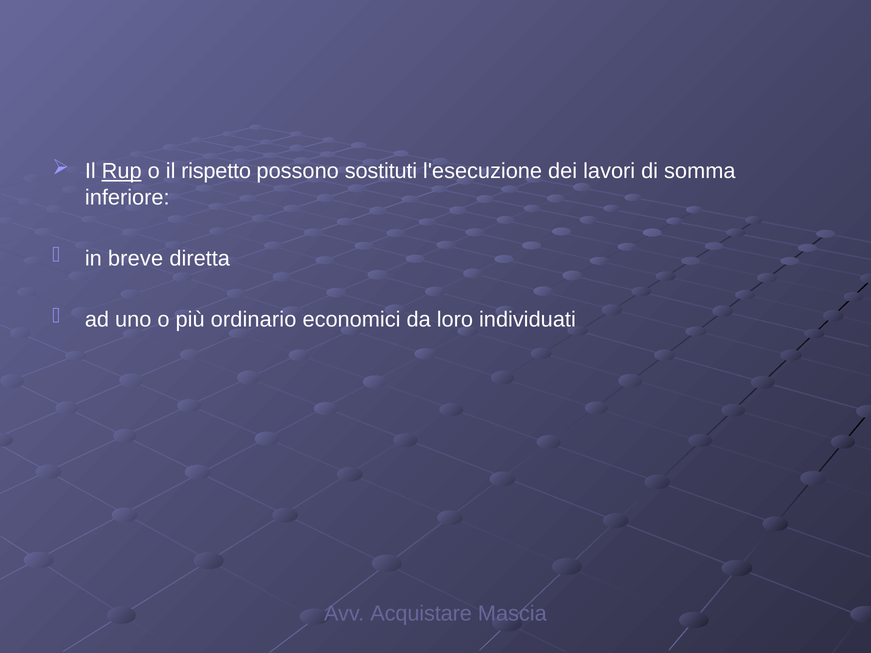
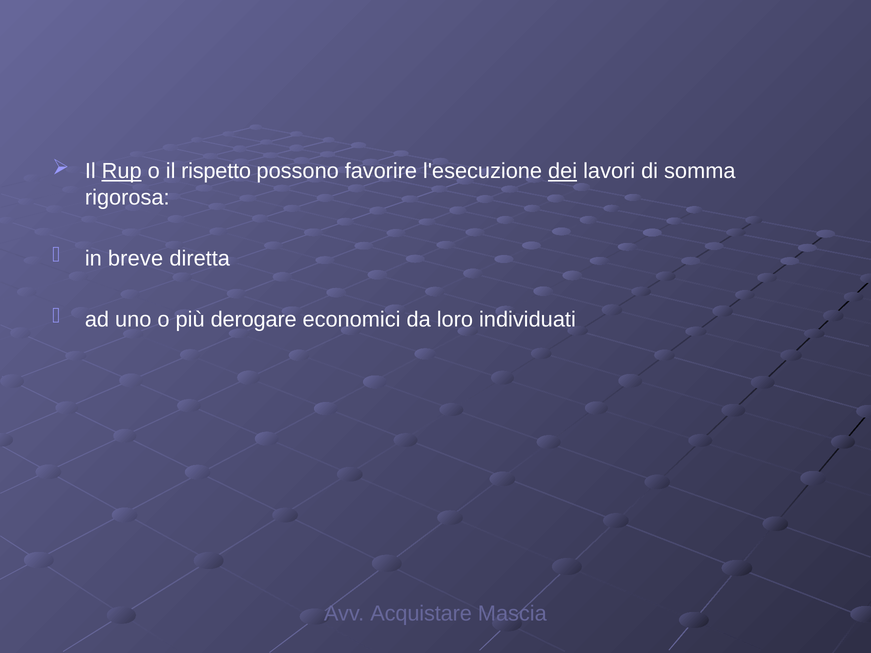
sostituti: sostituti -> favorire (381, 171)
dei underline: none -> present (563, 171)
inferiore: inferiore -> rigorosa (127, 197)
ordinario: ordinario -> derogare (254, 319)
